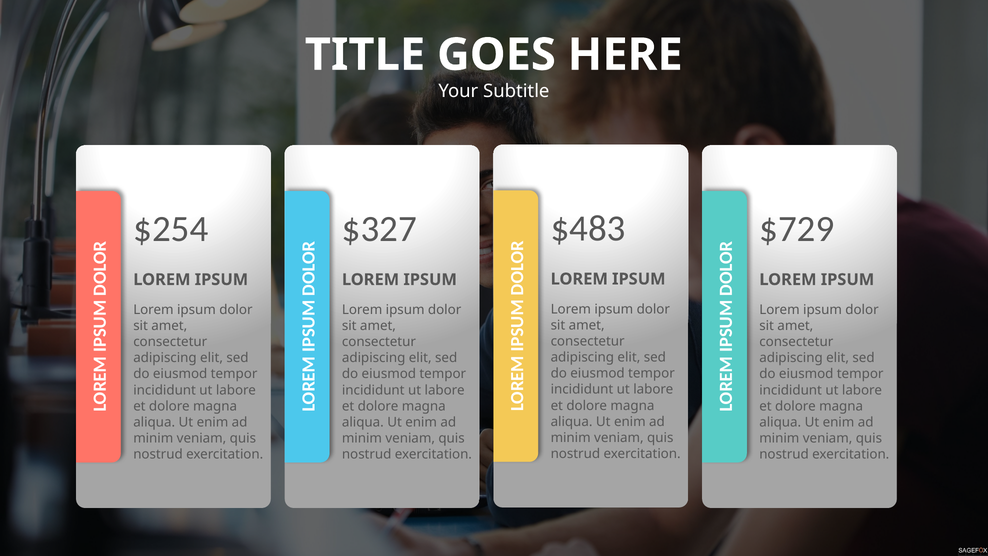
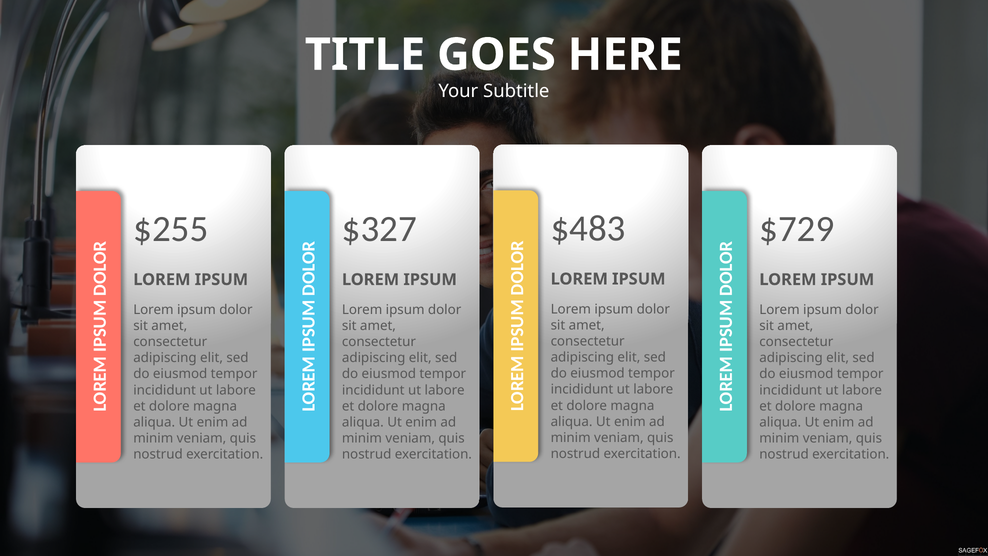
$254: $254 -> $255 (171, 229)
